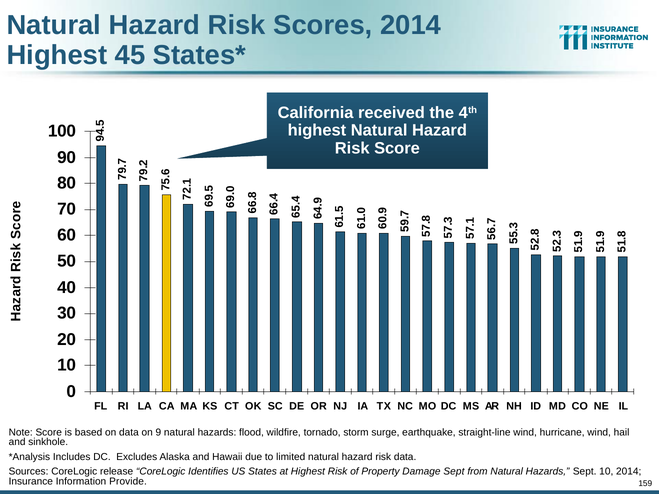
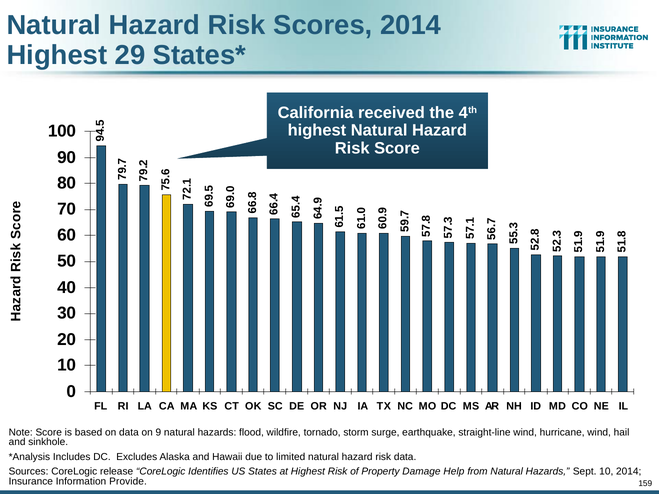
45: 45 -> 29 (130, 55)
Damage Sept: Sept -> Help (454, 472)
